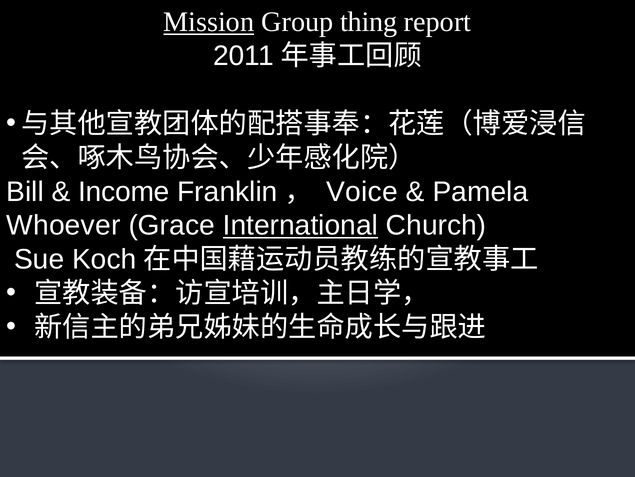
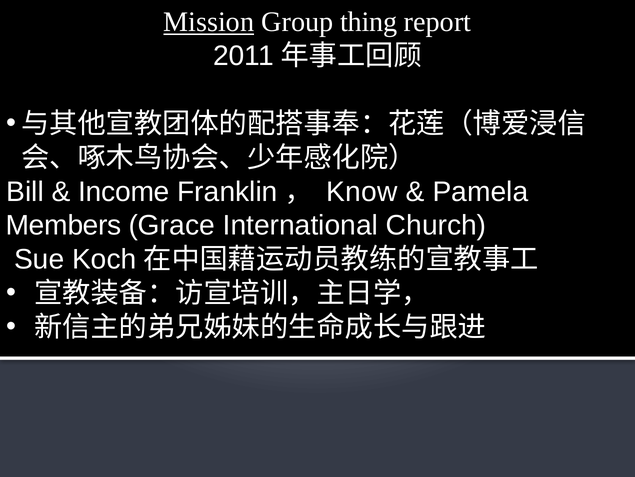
Voice: Voice -> Know (362, 191)
Whoever: Whoever -> Members (64, 225)
International underline: present -> none (300, 225)
